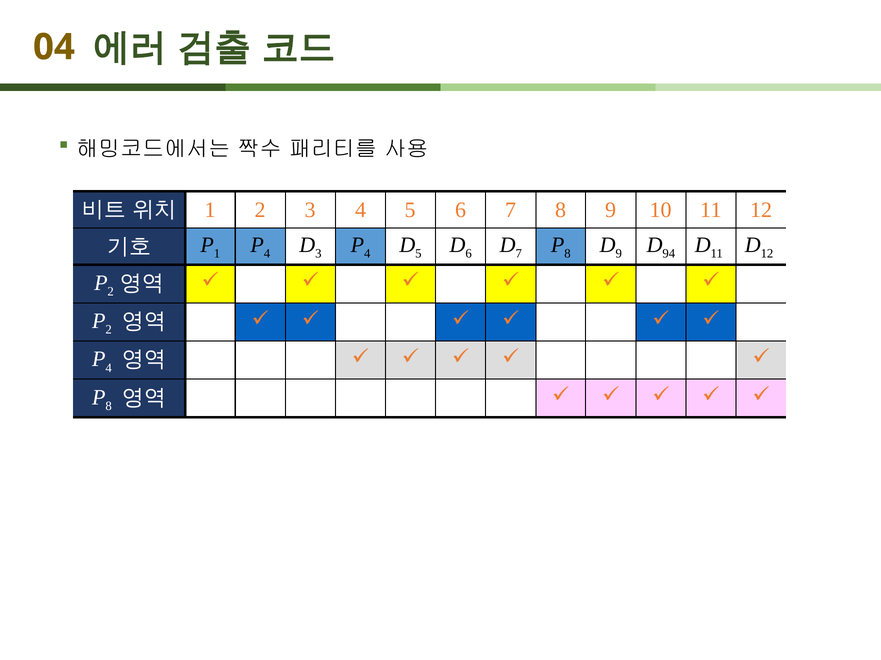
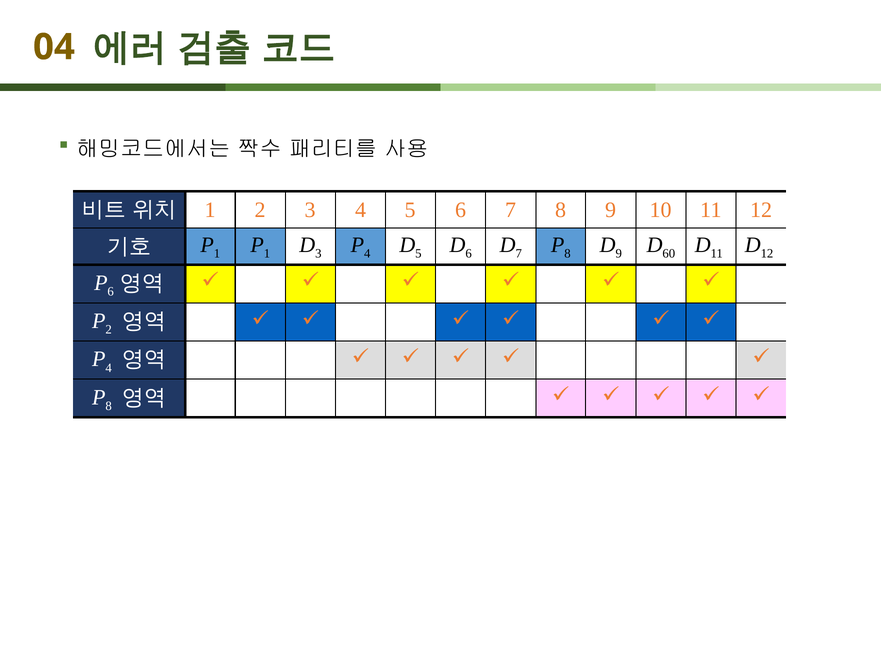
4: 4 -> 1 (267, 254)
94: 94 -> 60 (669, 254)
2: 2 -> 6 (111, 292)
